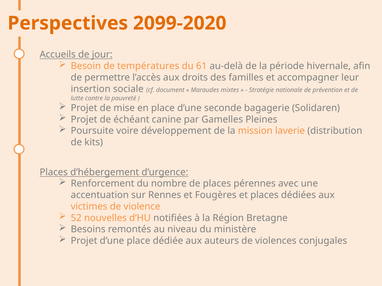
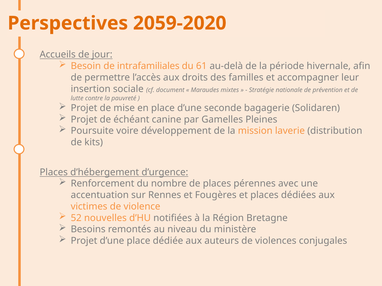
2099-2020: 2099-2020 -> 2059-2020 (180, 23)
températures: températures -> intrafamiliales (148, 66)
